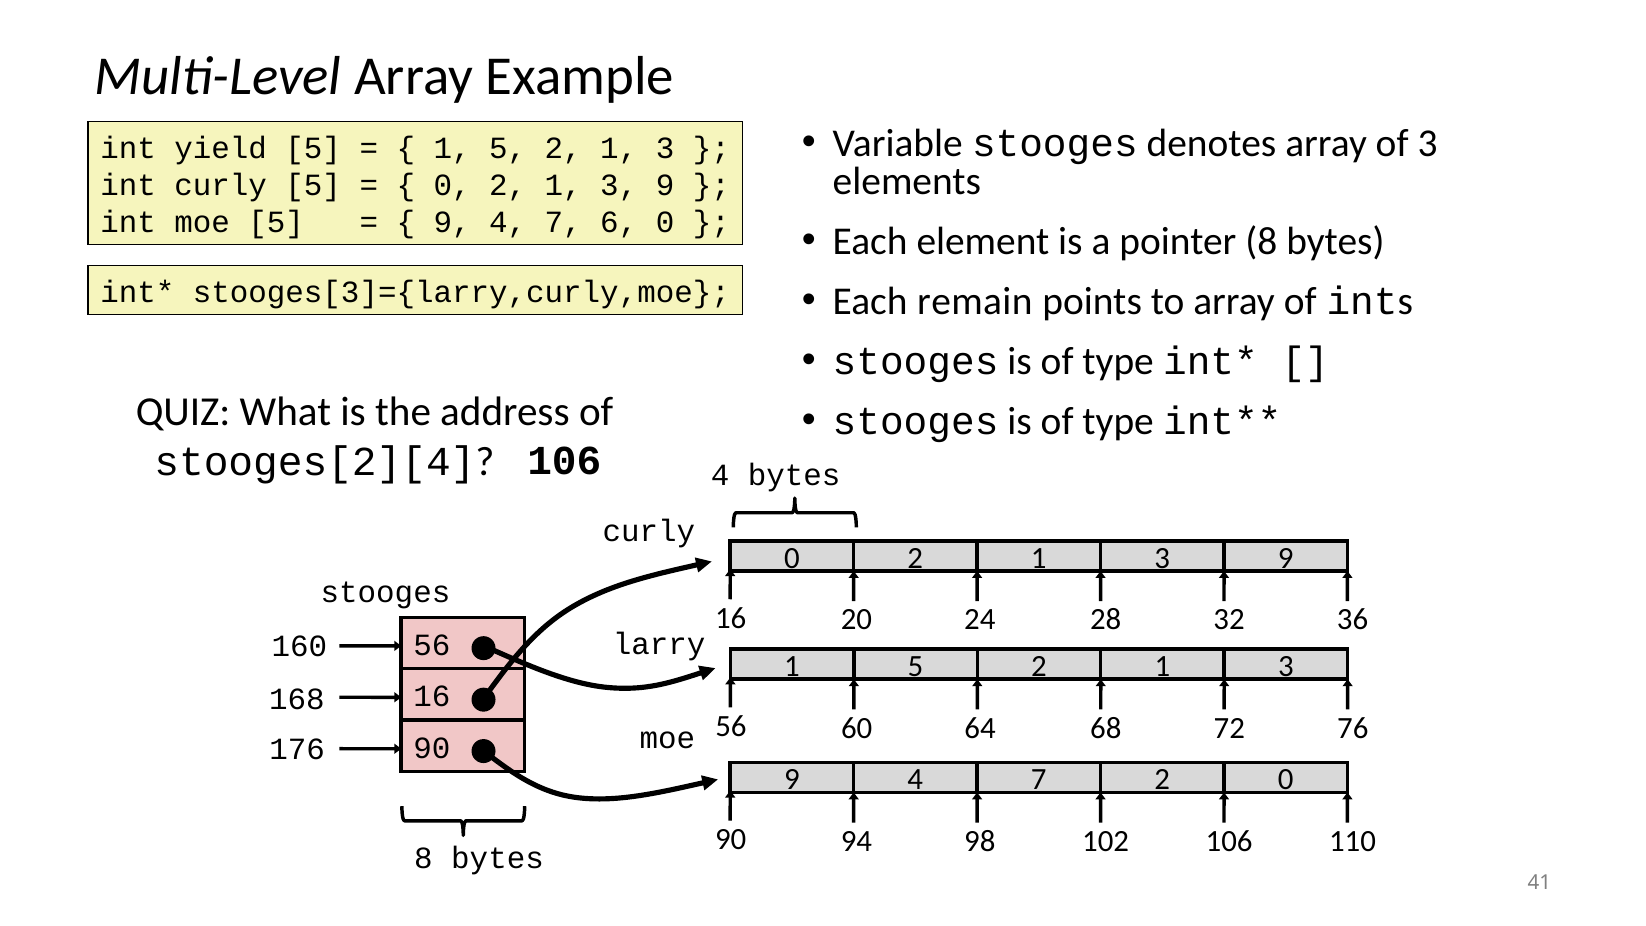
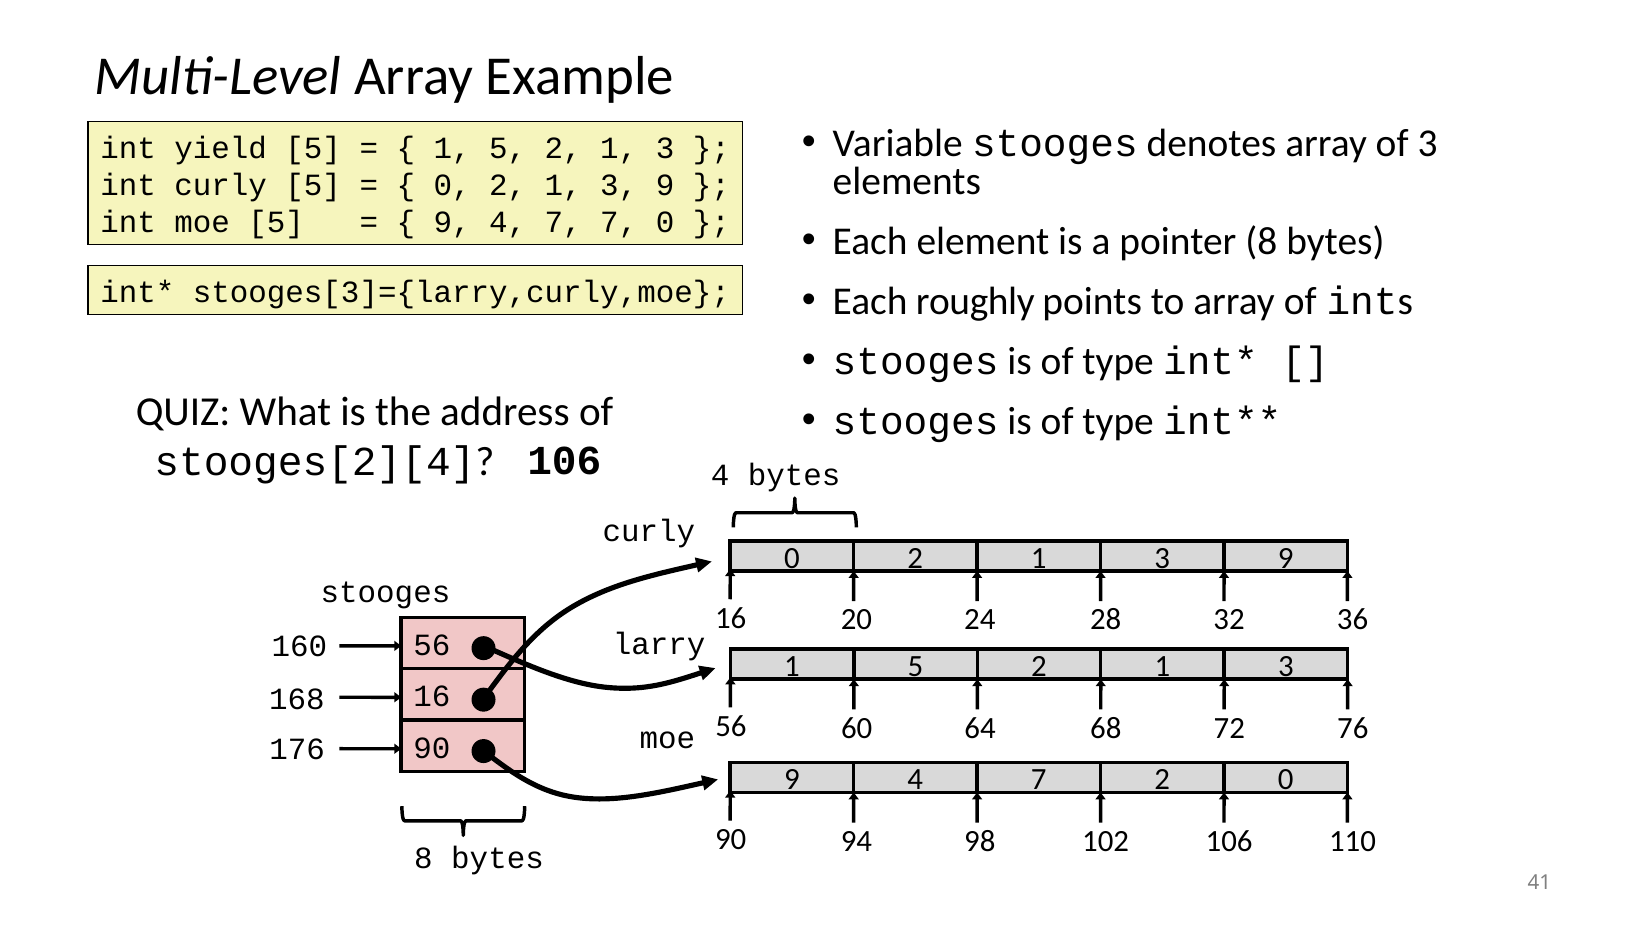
7 6: 6 -> 7 (619, 222)
remain: remain -> roughly (975, 302)
